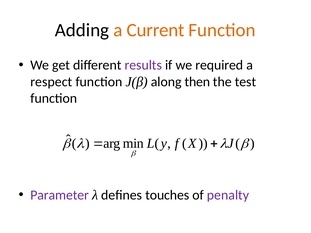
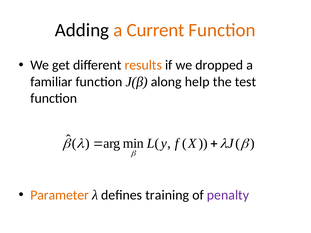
results colour: purple -> orange (143, 65)
required: required -> dropped (219, 65)
respect: respect -> familiar (51, 82)
then: then -> help (197, 82)
Parameter colour: purple -> orange (60, 195)
touches: touches -> training (167, 195)
